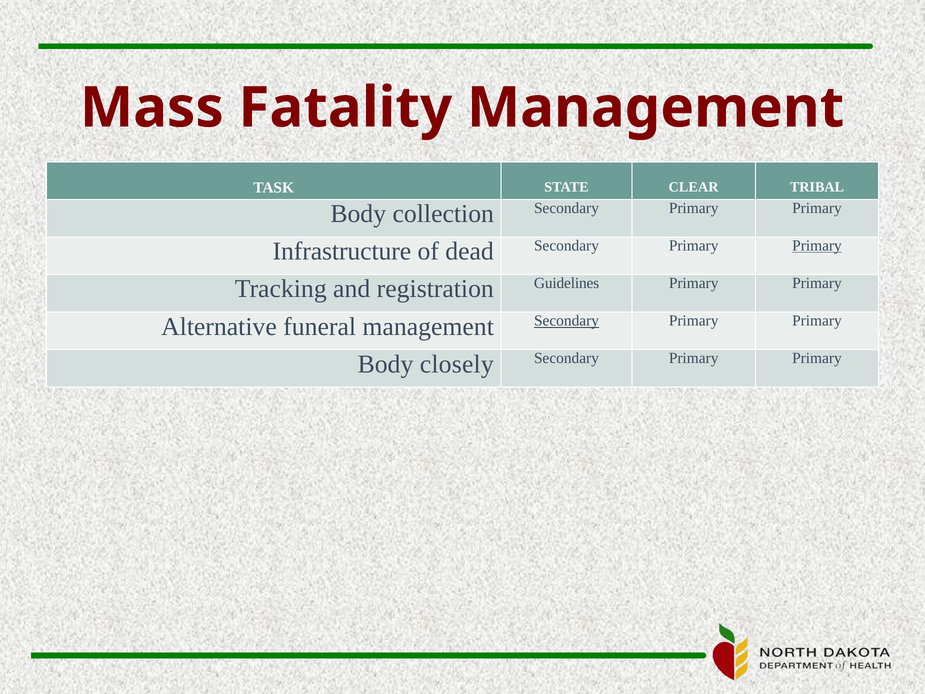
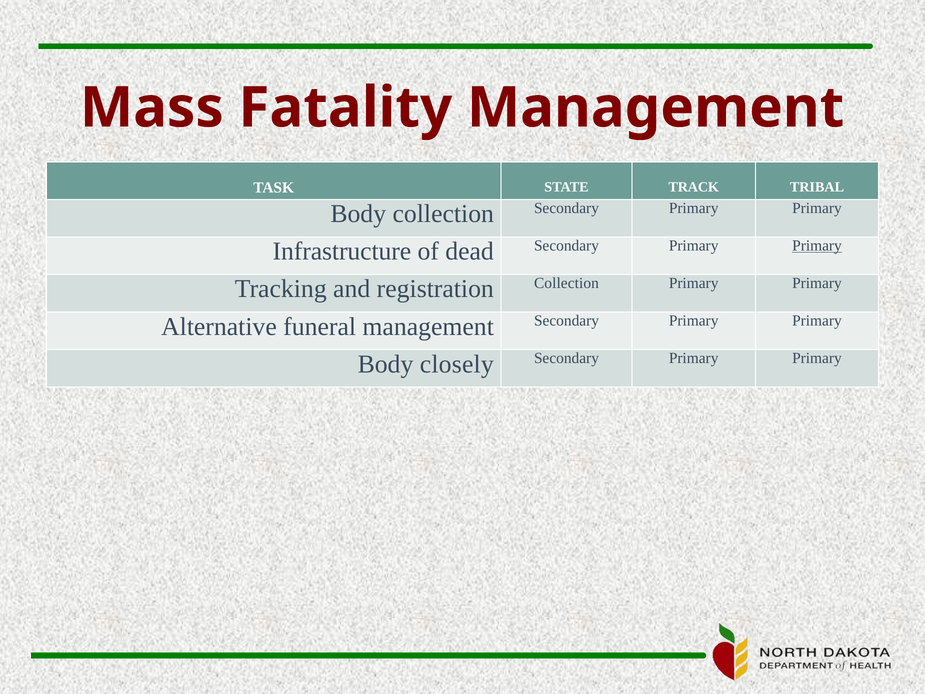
CLEAR: CLEAR -> TRACK (694, 187)
registration Guidelines: Guidelines -> Collection (566, 283)
Secondary underline: present -> none (566, 321)
